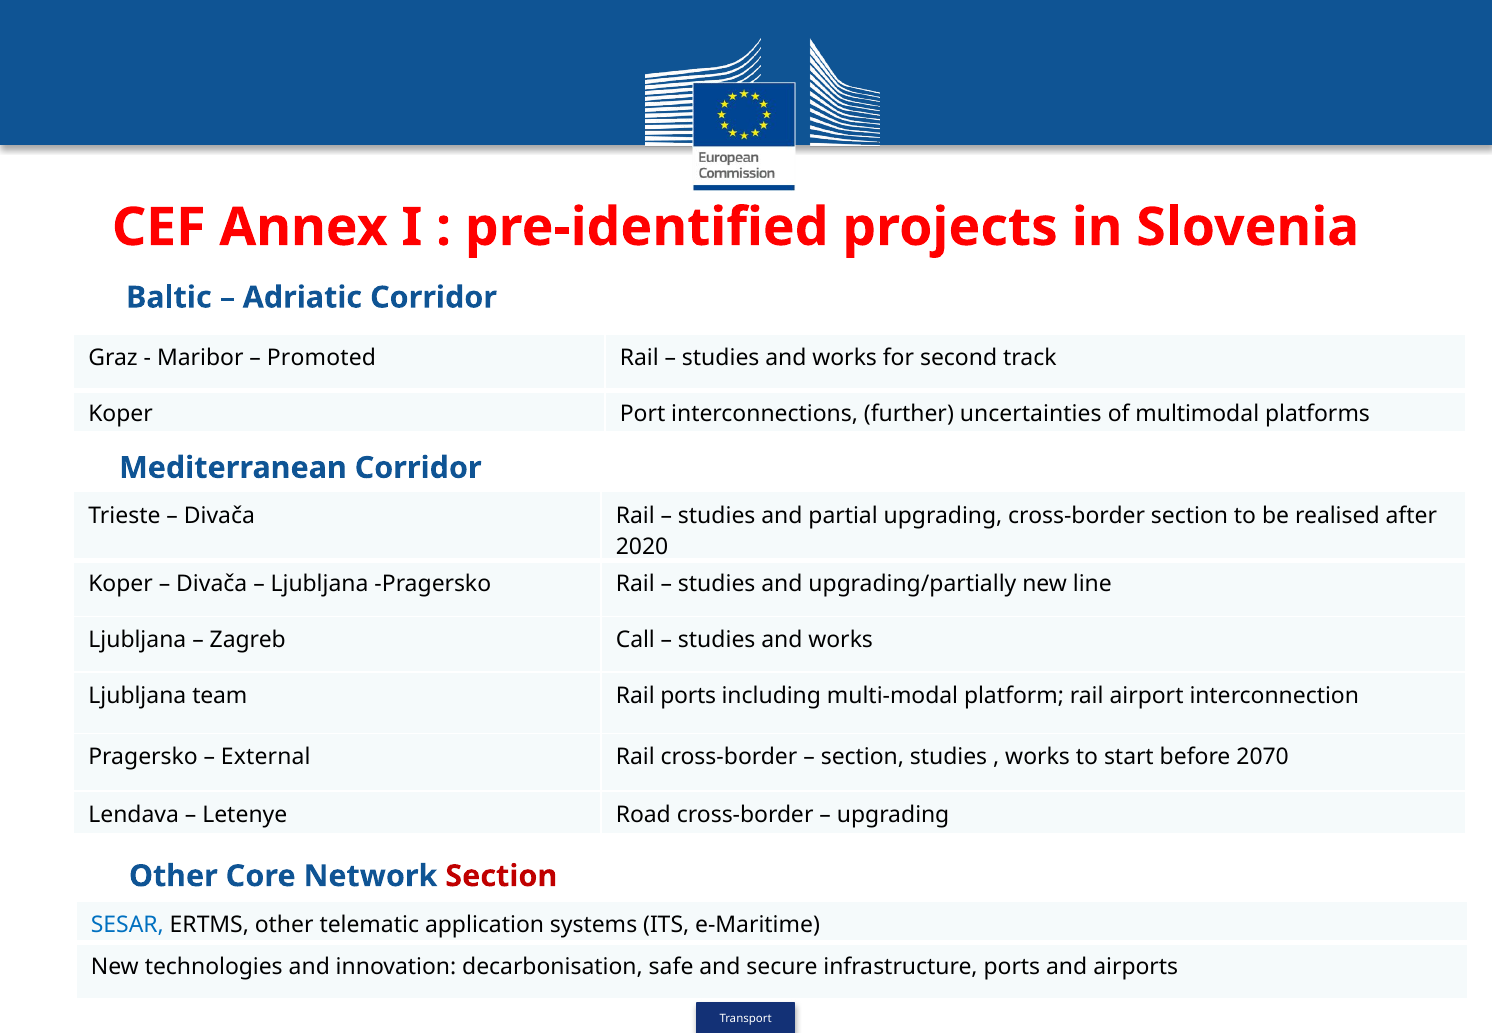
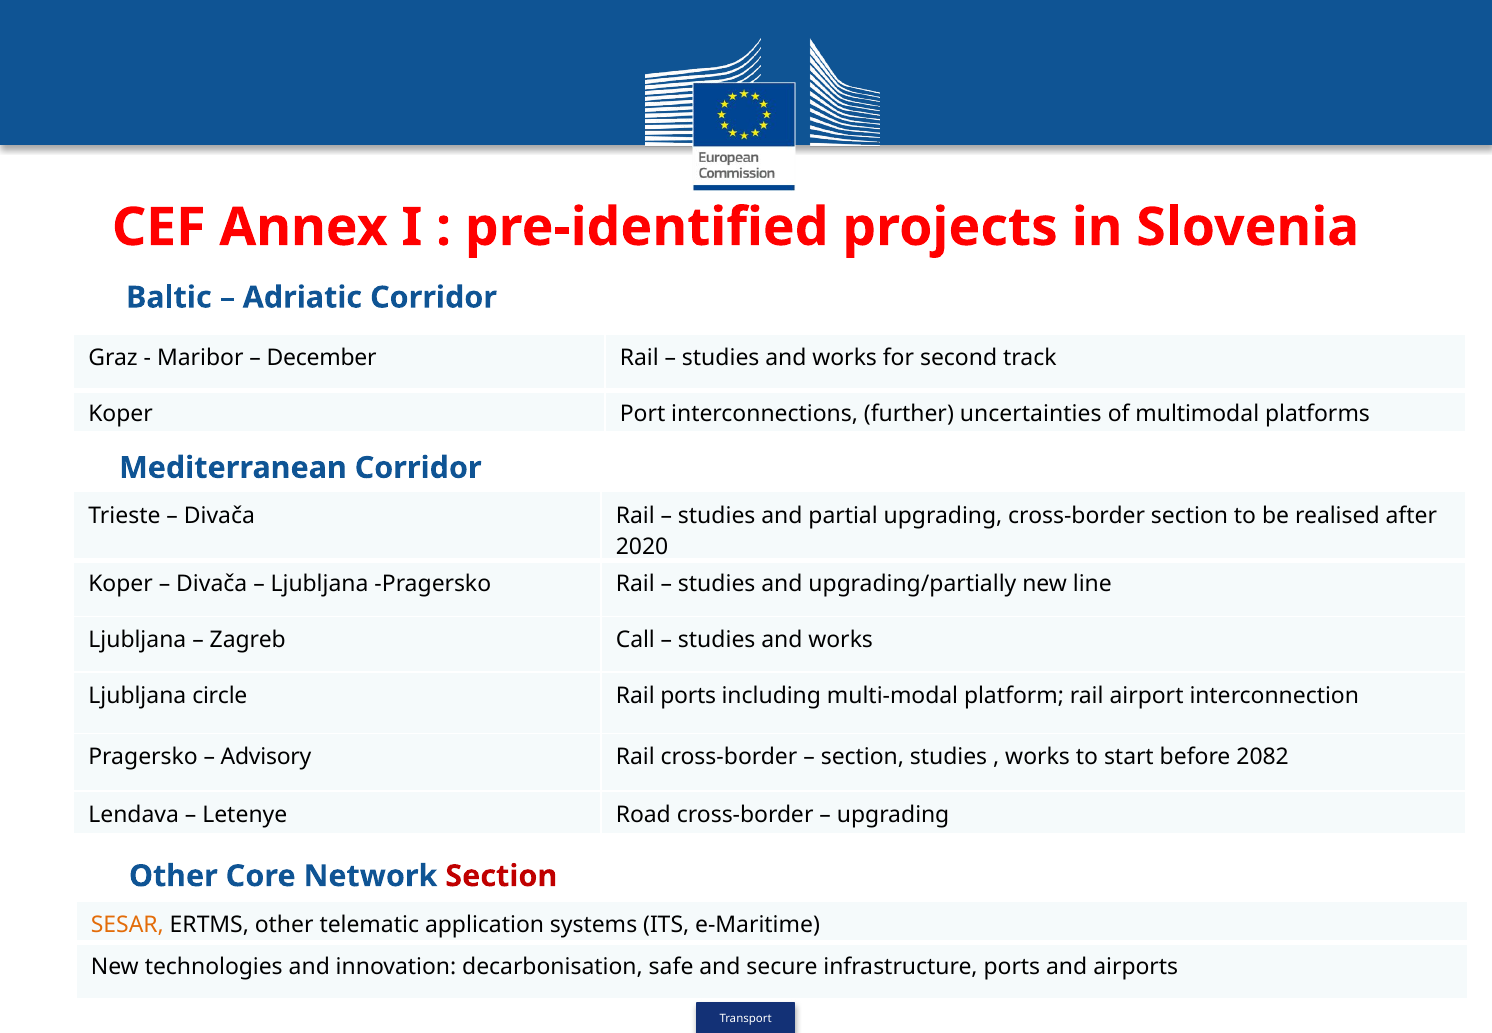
Promoted: Promoted -> December (322, 358)
team: team -> circle (220, 696)
External: External -> Advisory (266, 757)
2070: 2070 -> 2082 (1263, 757)
SESAR colour: blue -> orange (127, 925)
